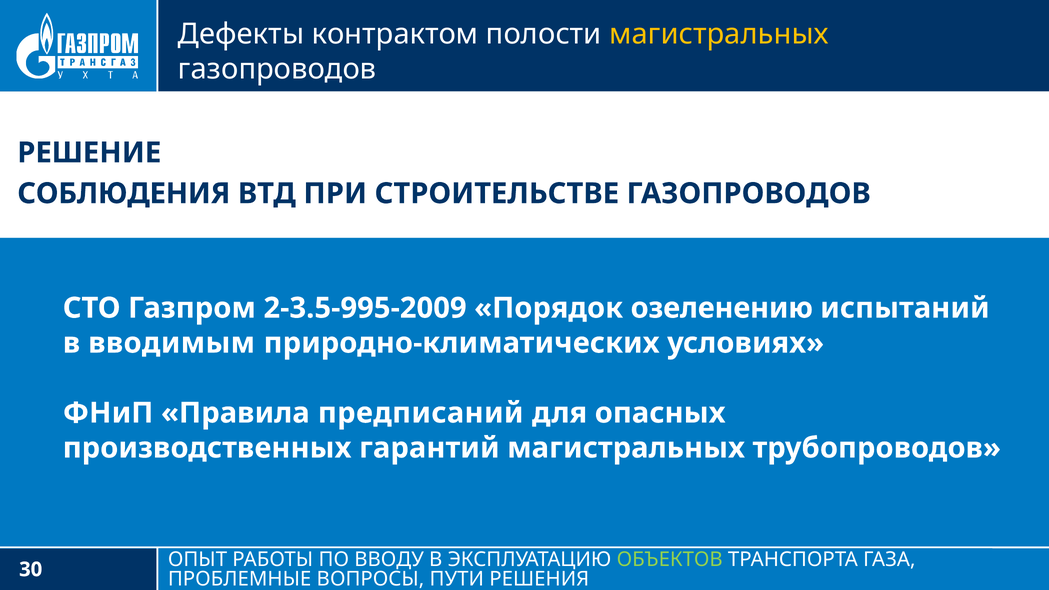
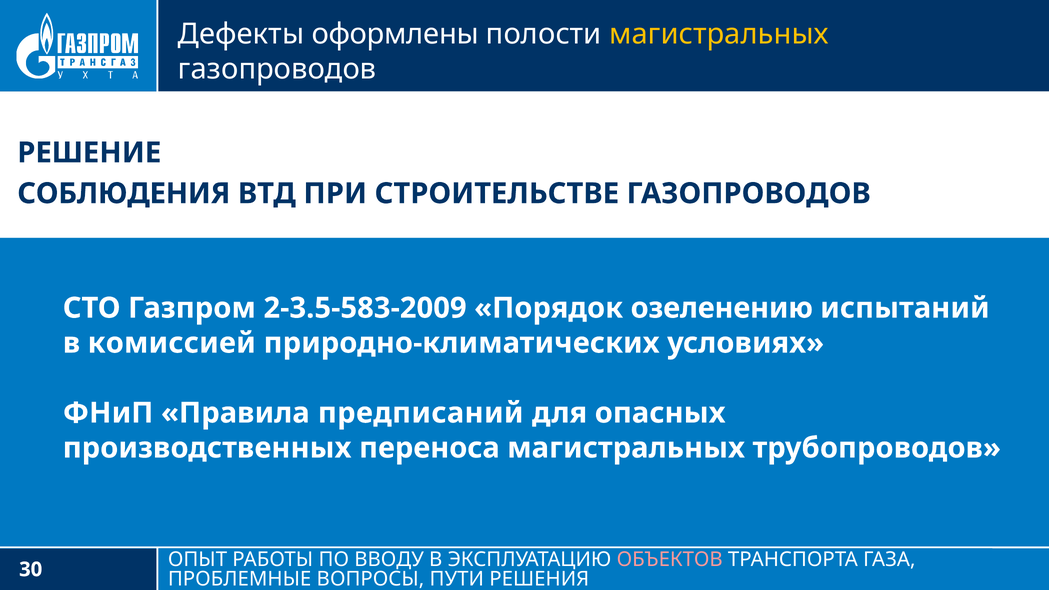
контрактом: контрактом -> оформлены (395, 34)
2-3.5-995-2009: 2-3.5-995-2009 -> 2-3.5-583-2009 (365, 308)
вводимым: вводимым -> комиссией (172, 343)
гарантий: гарантий -> переноса (429, 448)
ОБЪЕКТОВ colour: light green -> pink (670, 559)
